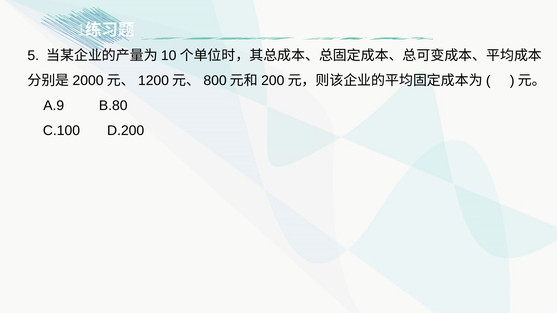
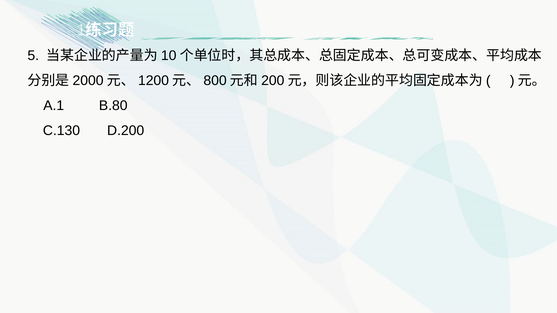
A.9: A.9 -> A.1 (54, 106)
C.100: C.100 -> C.130 (61, 131)
